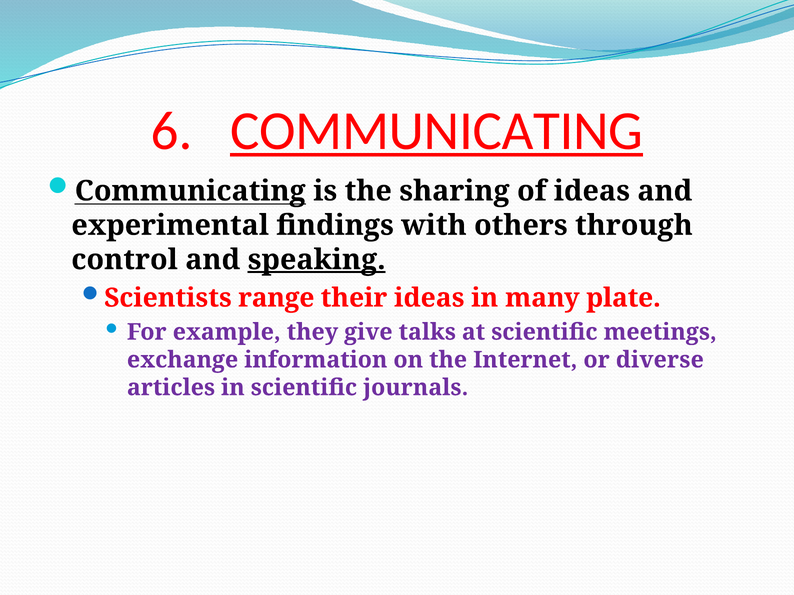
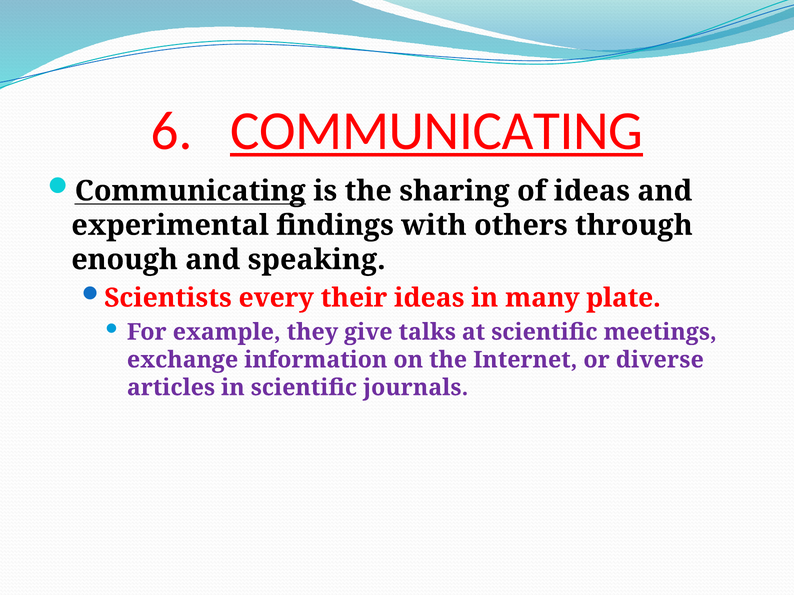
control: control -> enough (125, 260)
speaking underline: present -> none (317, 260)
range: range -> every (276, 298)
